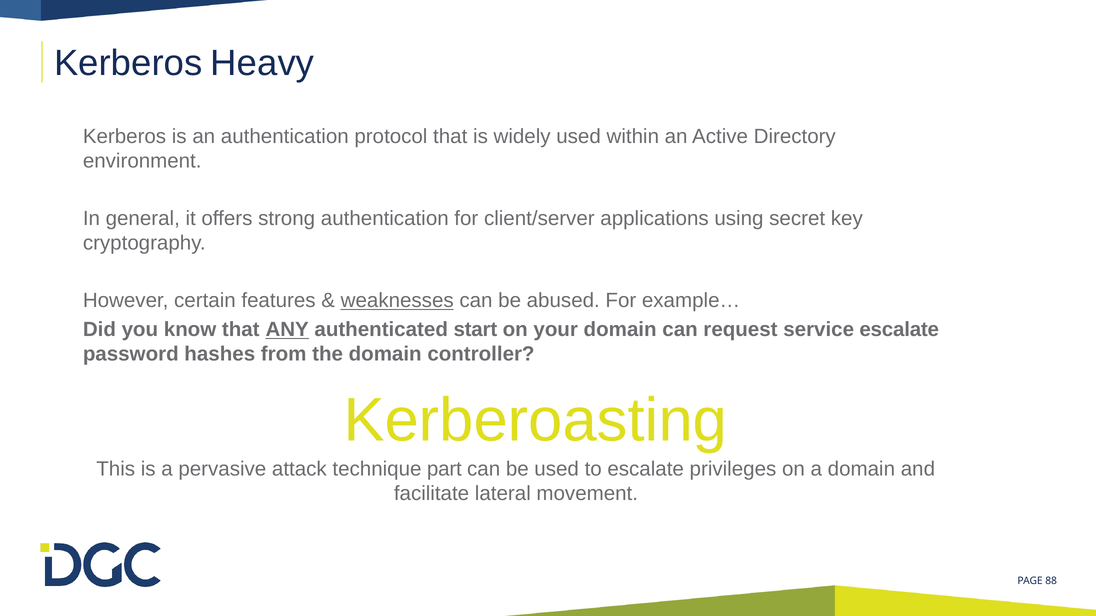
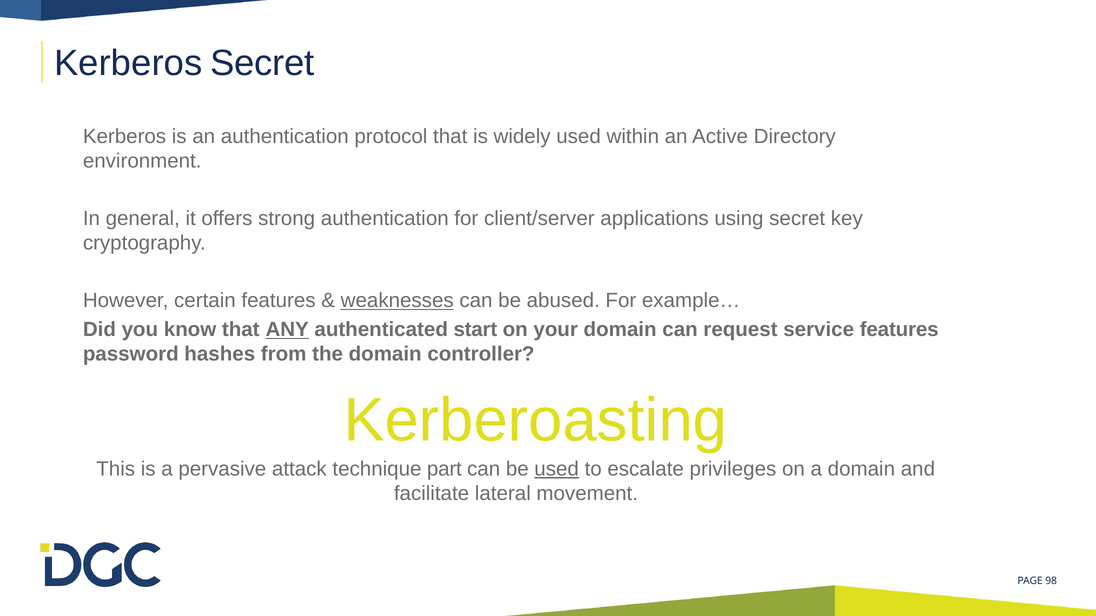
Kerberos Heavy: Heavy -> Secret (262, 63)
service escalate: escalate -> features (899, 330)
used underline: none -> present (557, 469)
88: 88 -> 98 (1051, 581)
